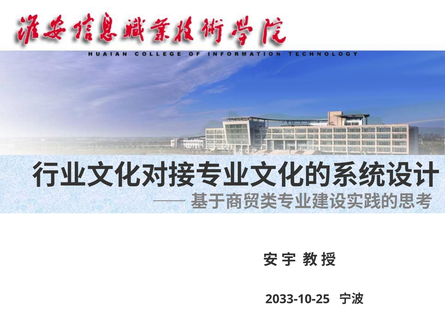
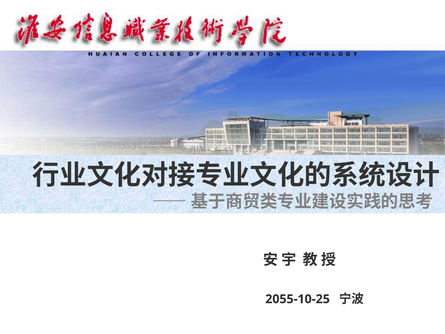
2033-10-25: 2033-10-25 -> 2055-10-25 (298, 299)
